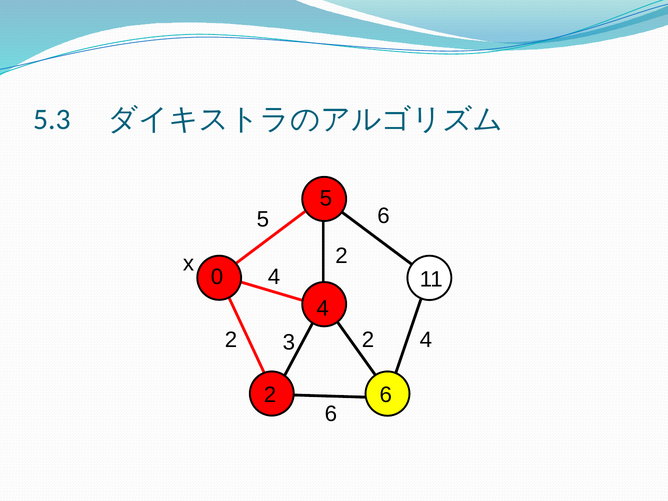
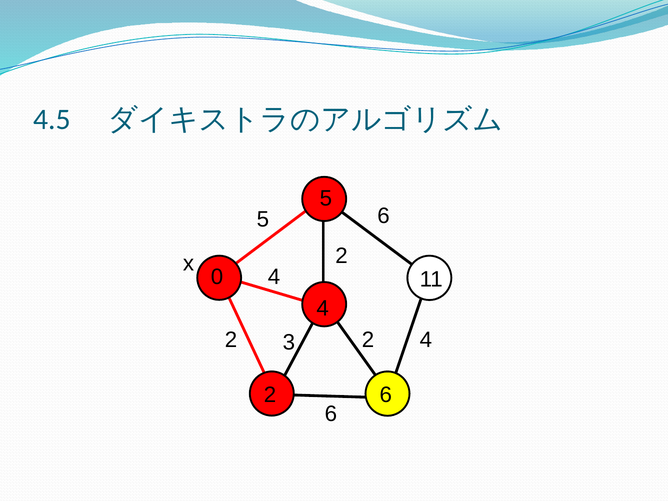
5.3: 5.3 -> 4.5 (52, 119)
